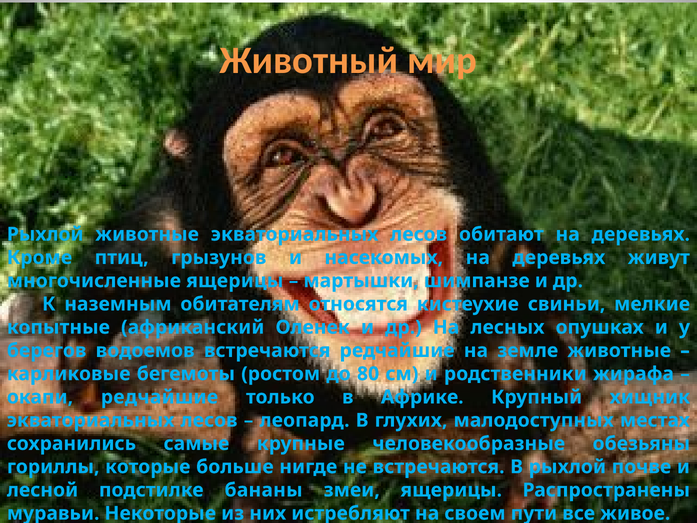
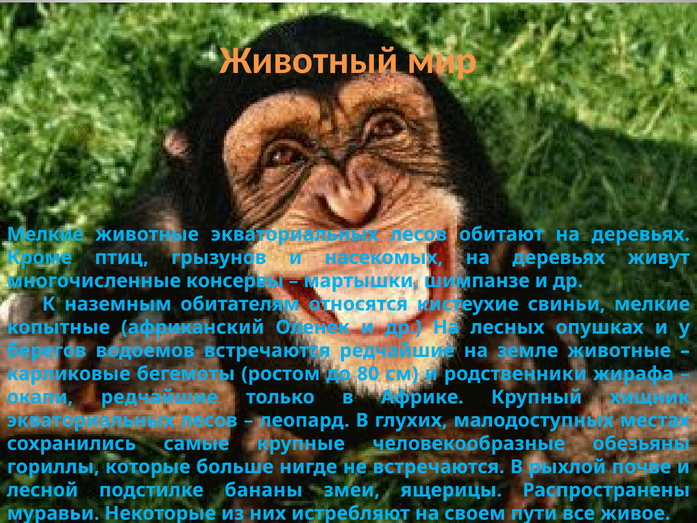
Рыхлой: Рыхлой -> Мелкие (45, 234)
многочисленные ящерицы: ящерицы -> консервы (235, 281)
